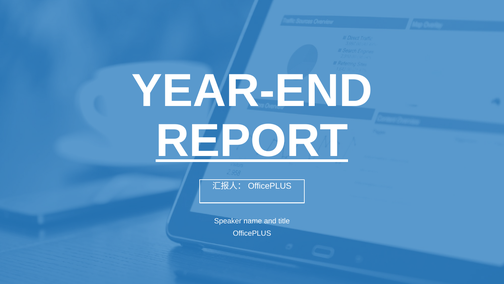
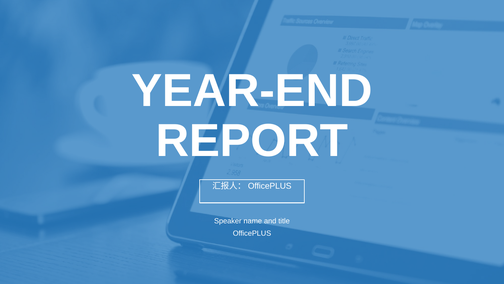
REPORT underline: present -> none (252, 141)
